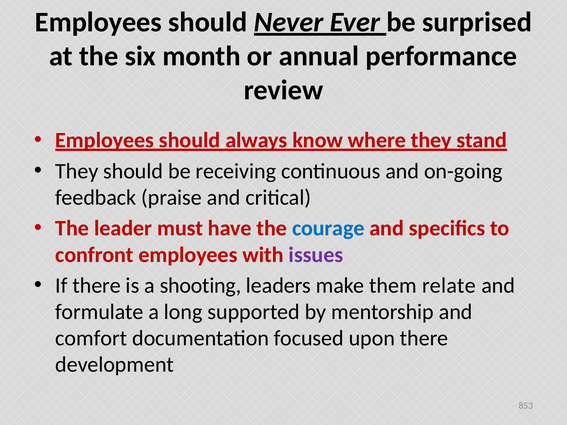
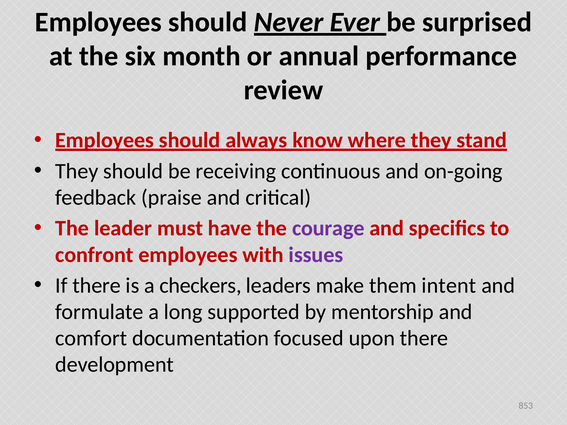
courage colour: blue -> purple (328, 228)
shooting: shooting -> checkers (200, 286)
relate: relate -> intent (449, 286)
